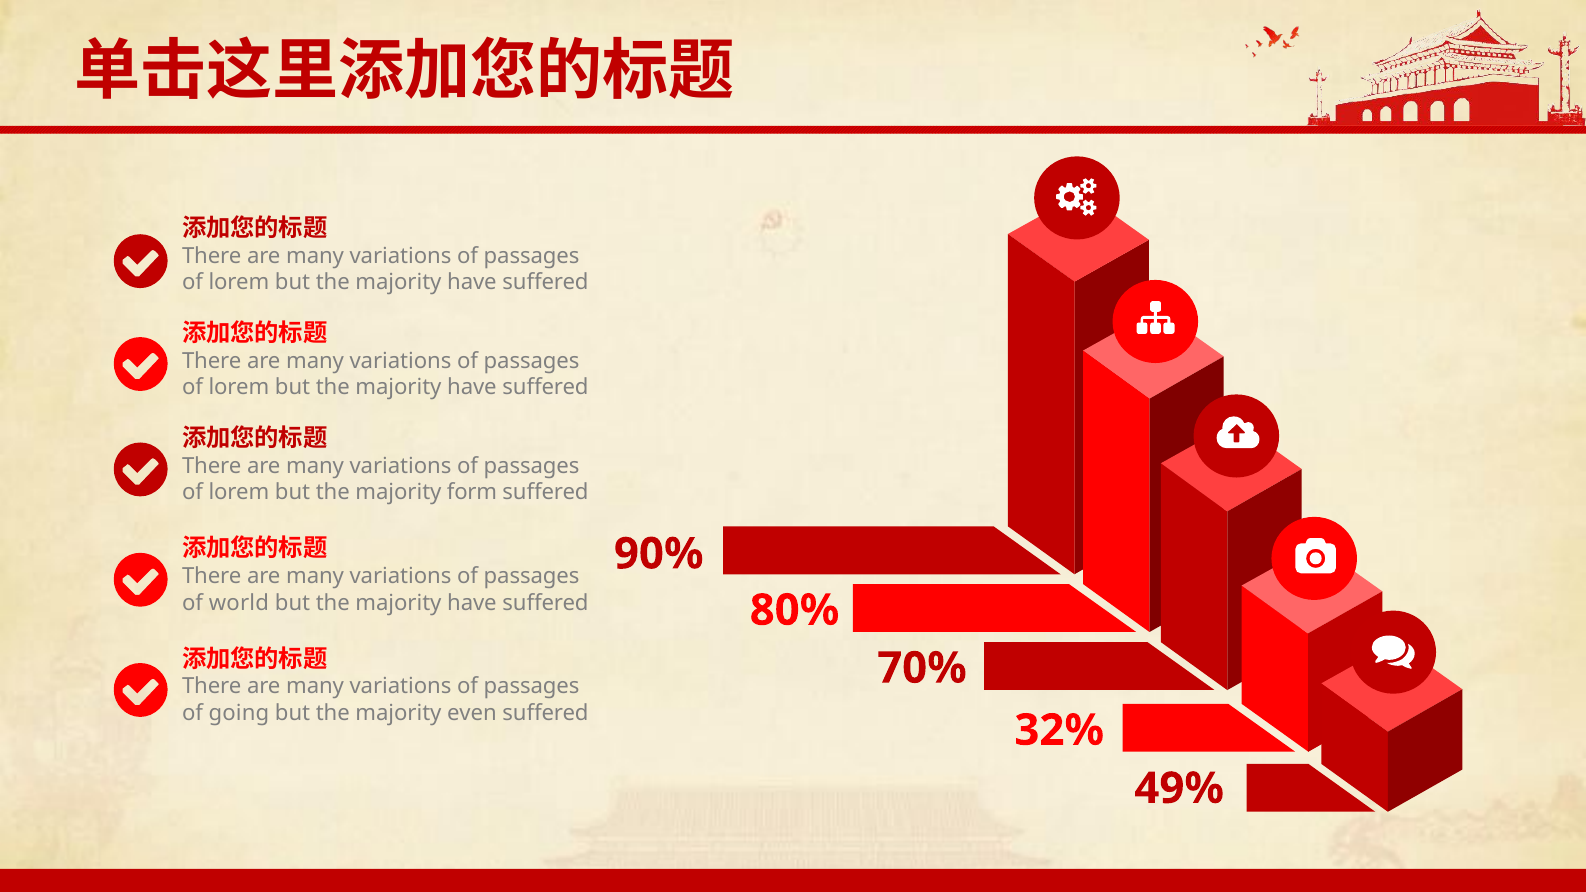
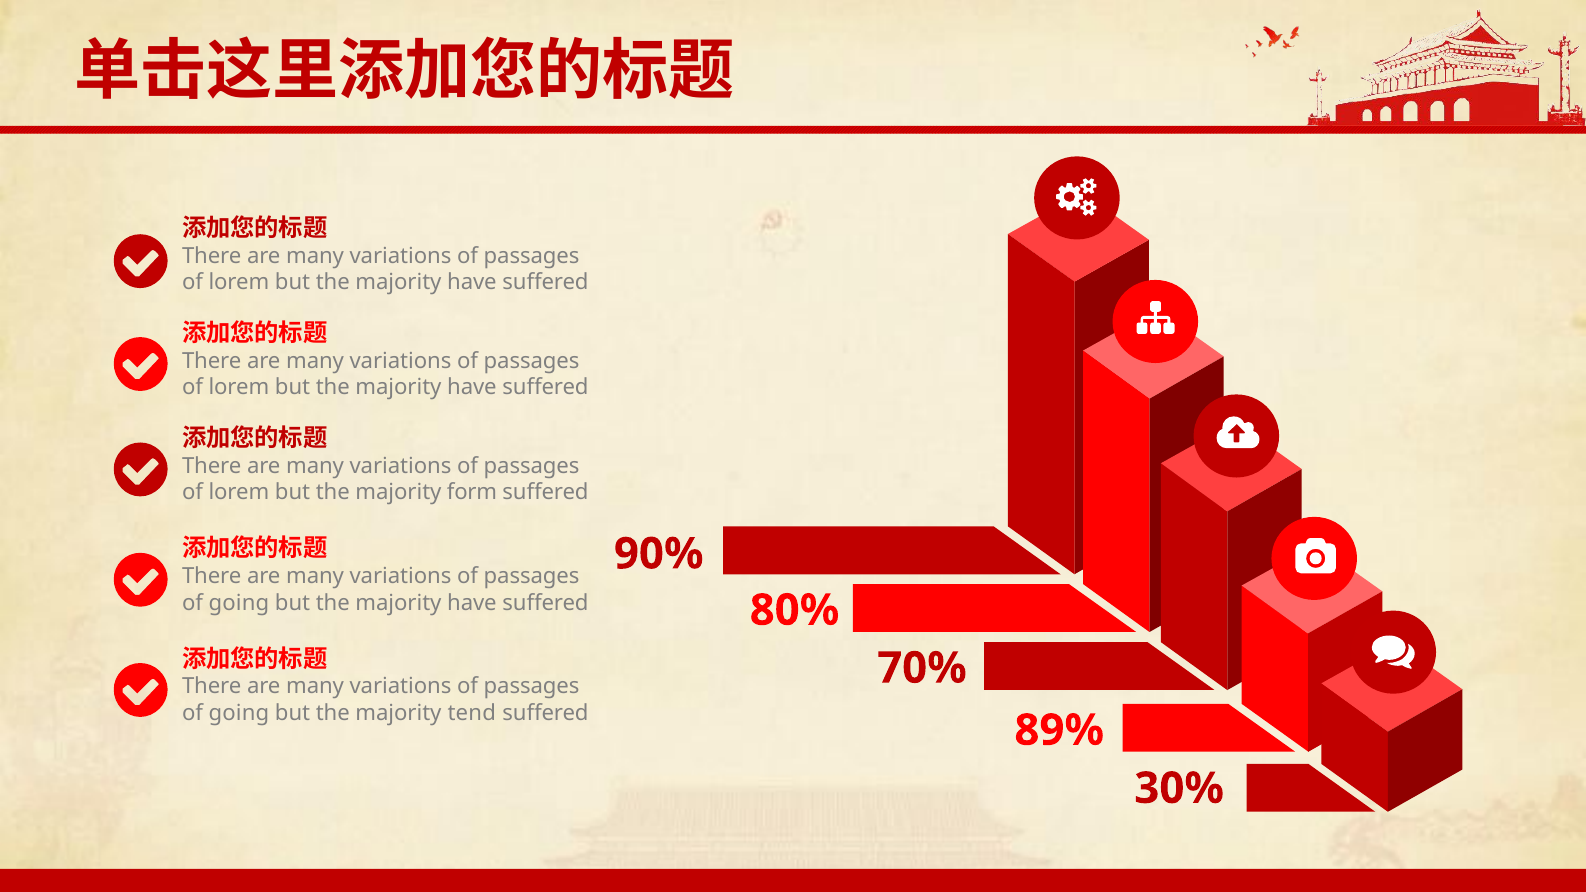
world: world -> going (239, 603)
even: even -> tend (472, 713)
32%: 32% -> 89% (1059, 730)
49%: 49% -> 30% (1179, 789)
